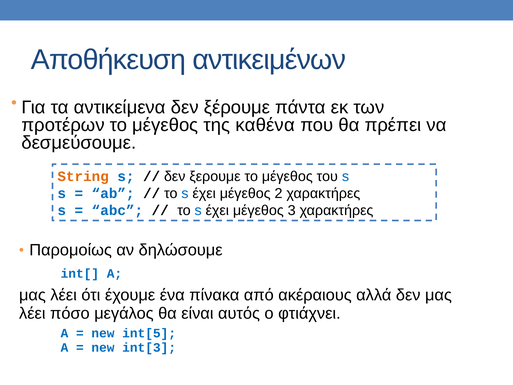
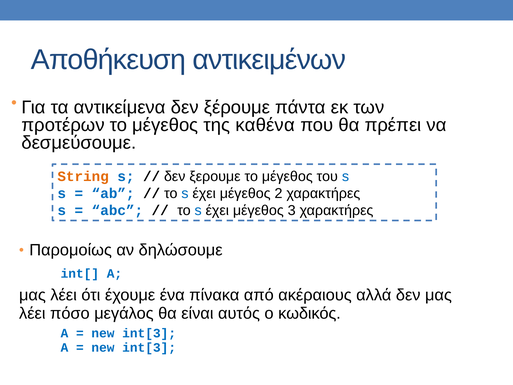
φτιάχνει: φτιάχνει -> κωδικός (309, 313)
int[5: int[5 -> int[3 (149, 333)
